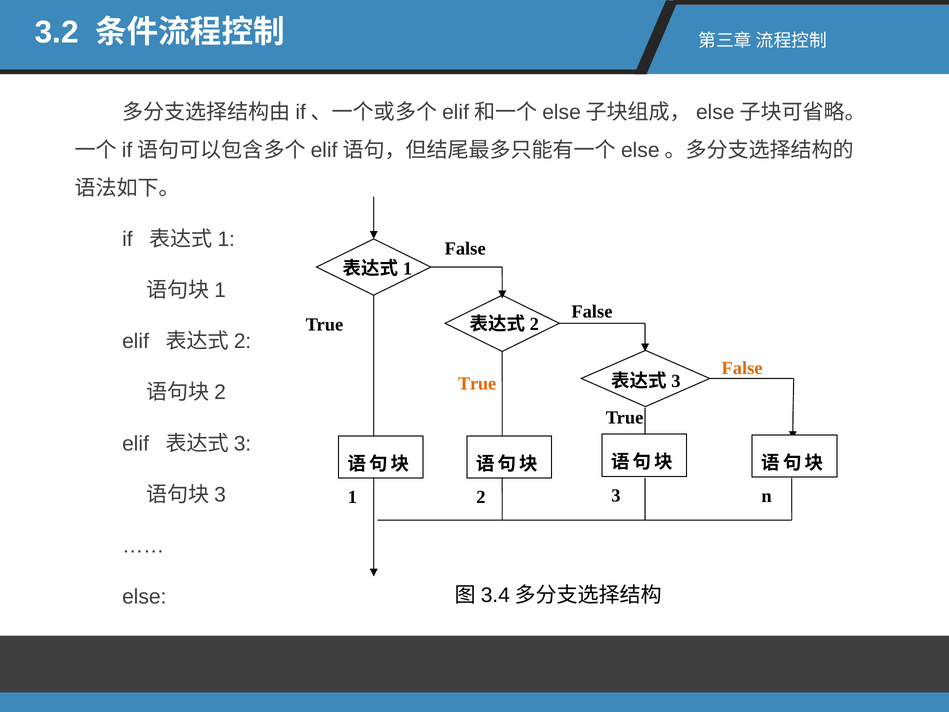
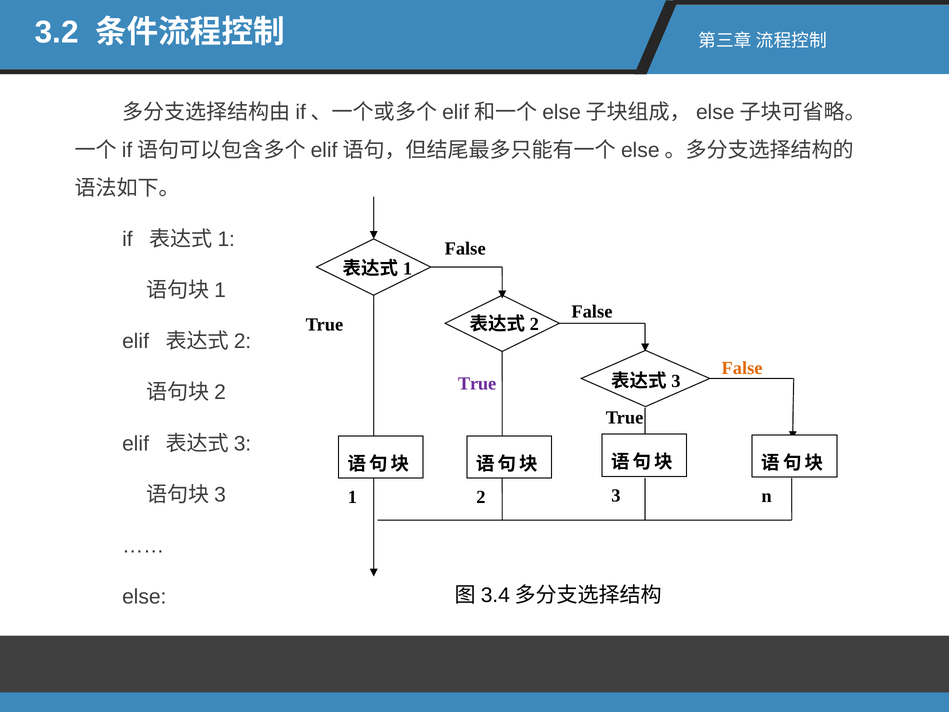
True colour: orange -> purple (477, 384)
